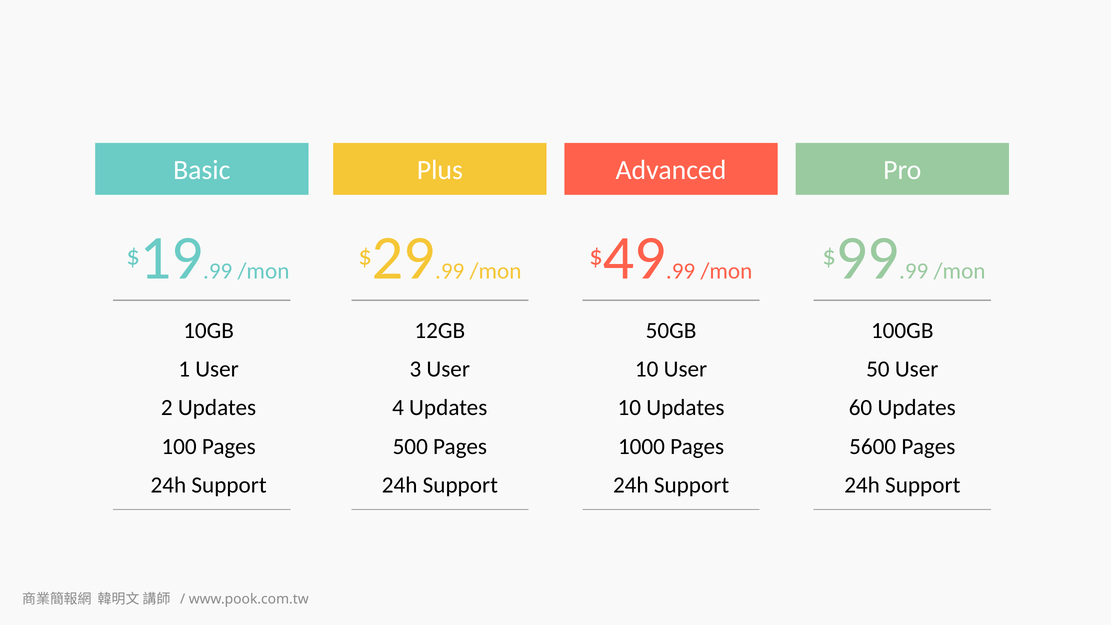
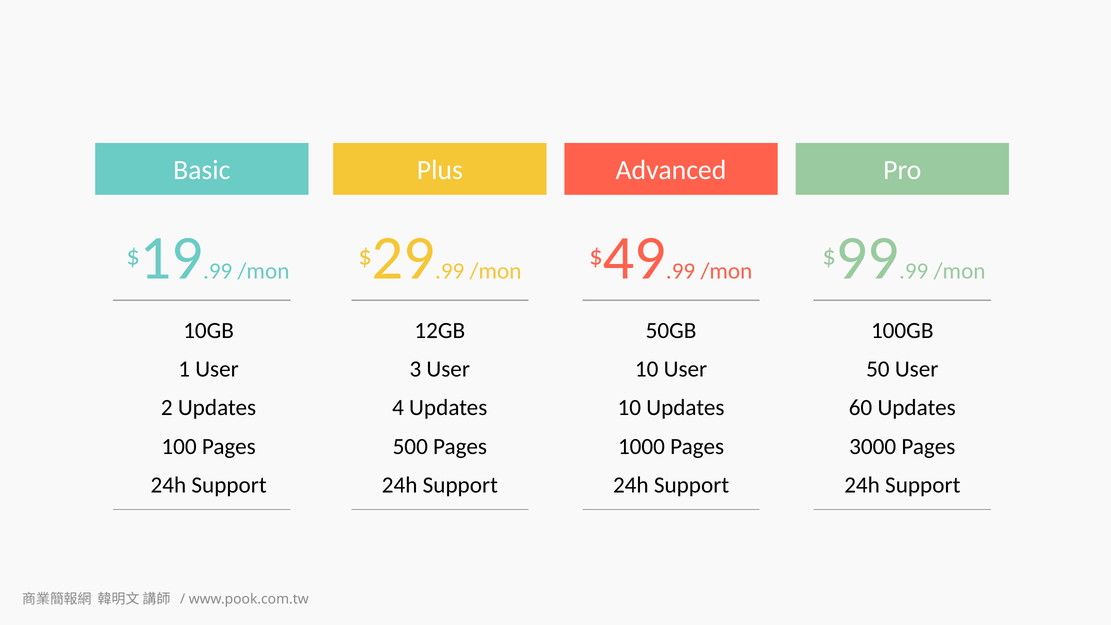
5600: 5600 -> 3000 (873, 446)
